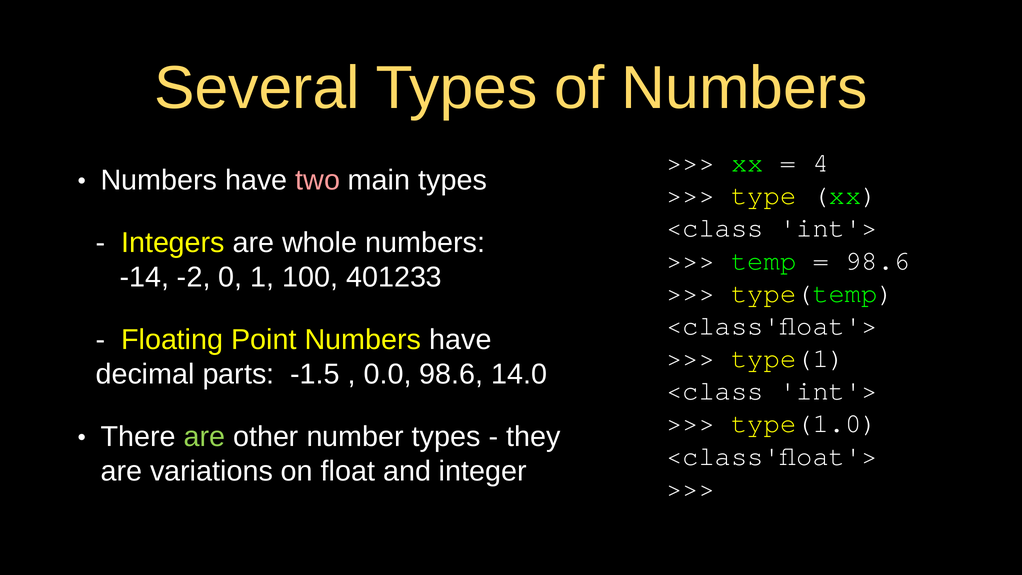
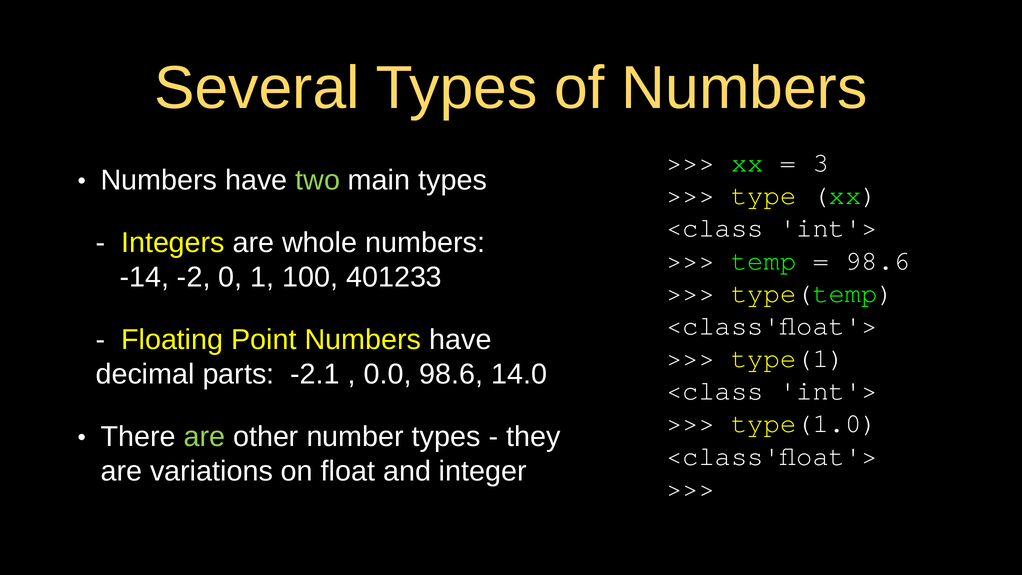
4: 4 -> 3 (821, 163)
two colour: pink -> light green (318, 180)
-1.5: -1.5 -> -2.1 (315, 374)
